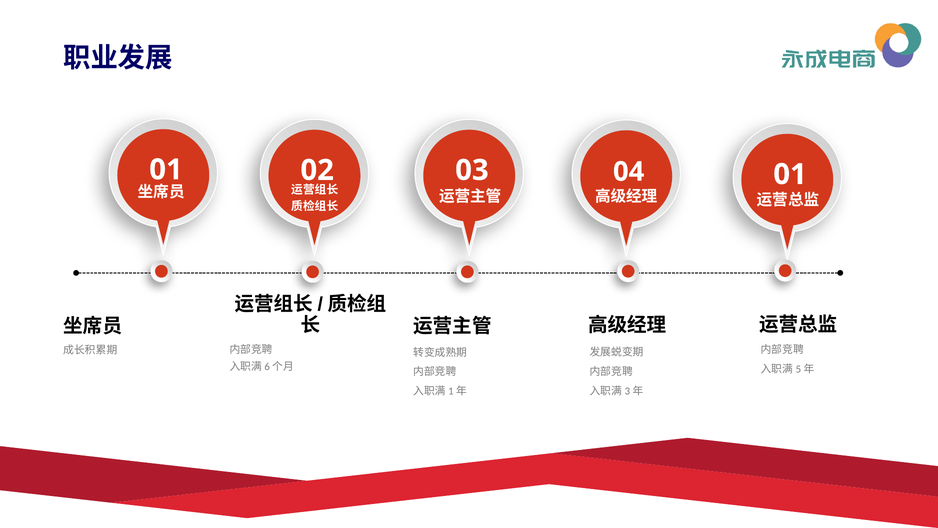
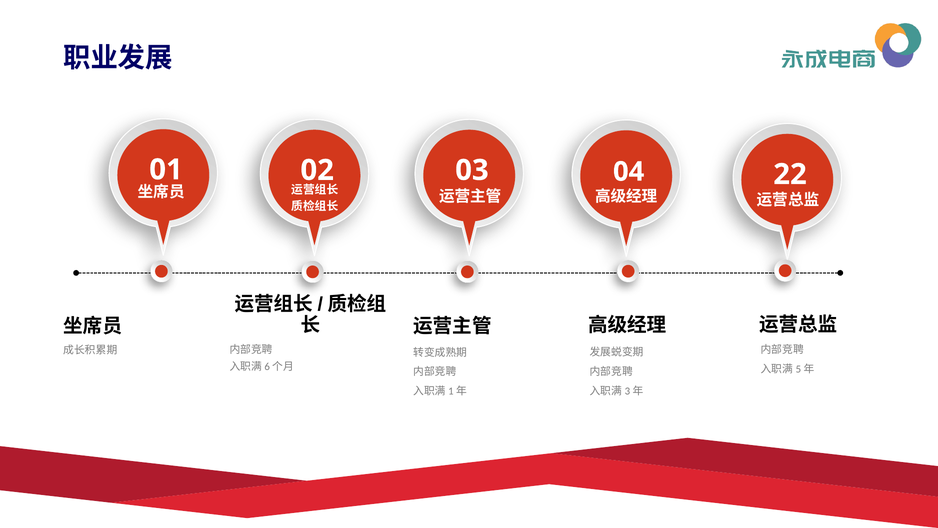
03 01: 01 -> 22 (790, 174)
